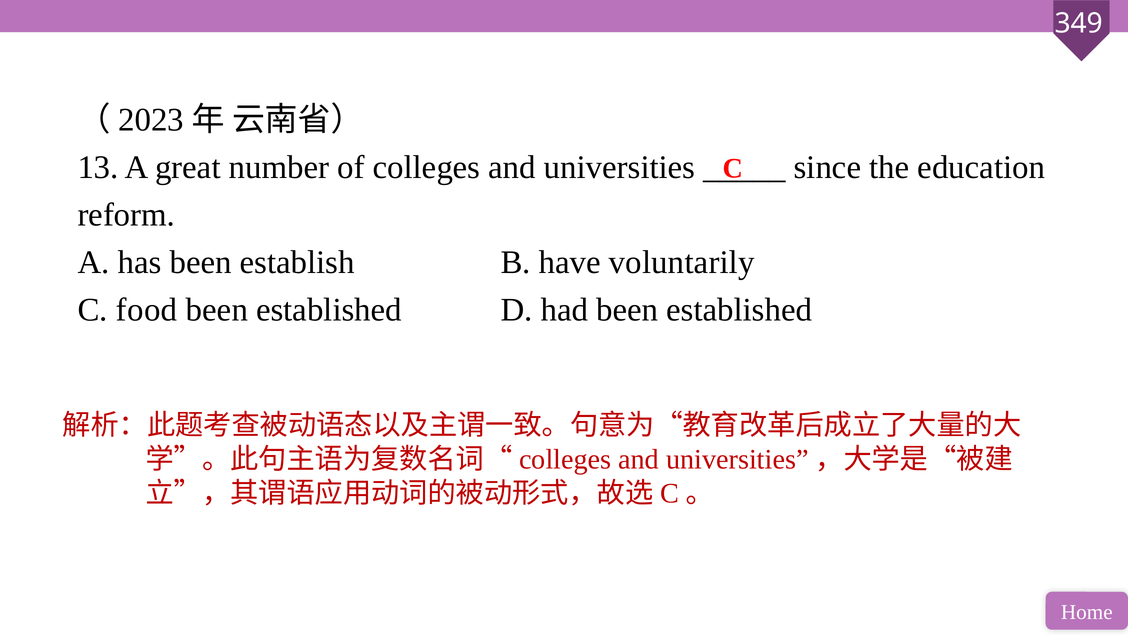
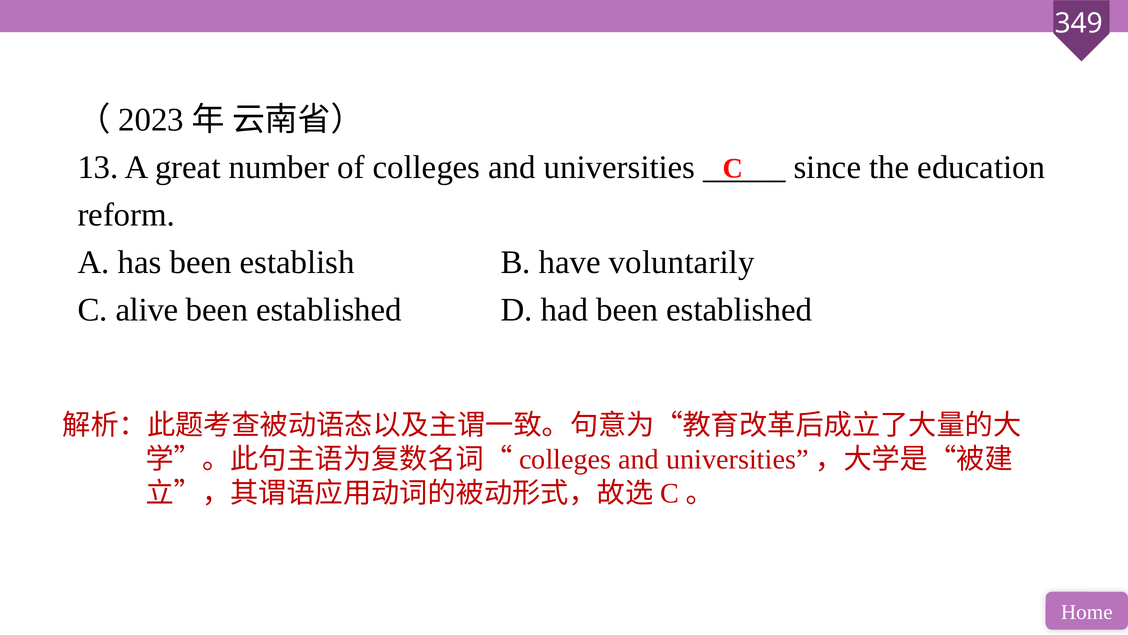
food: food -> alive (147, 309)
